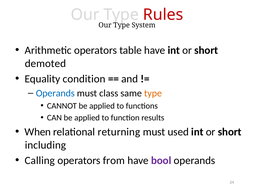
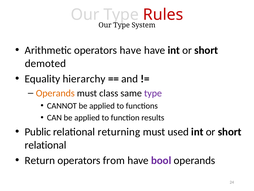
operators table: table -> have (130, 50)
condition: condition -> hierarchy (84, 79)
Operands colour: blue -> orange (55, 93)
type colour: orange -> purple (153, 93)
When: When -> Public (38, 132)
including: including -> relational (46, 145)
Calling: Calling -> Return (40, 160)
